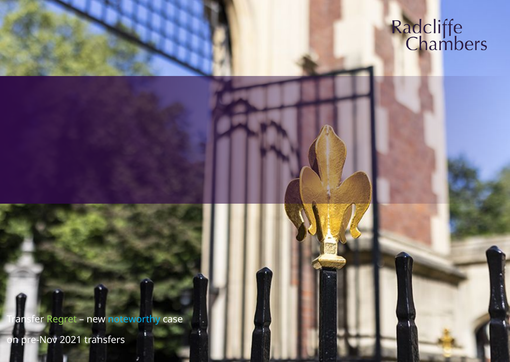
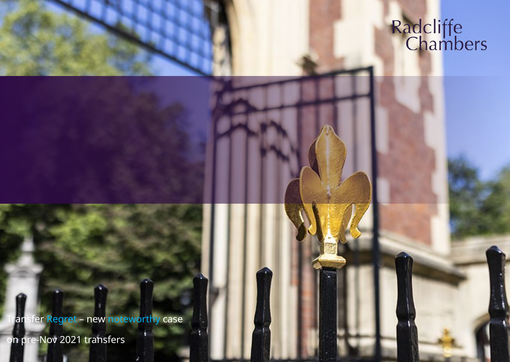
Regret colour: light green -> light blue (62, 319)
